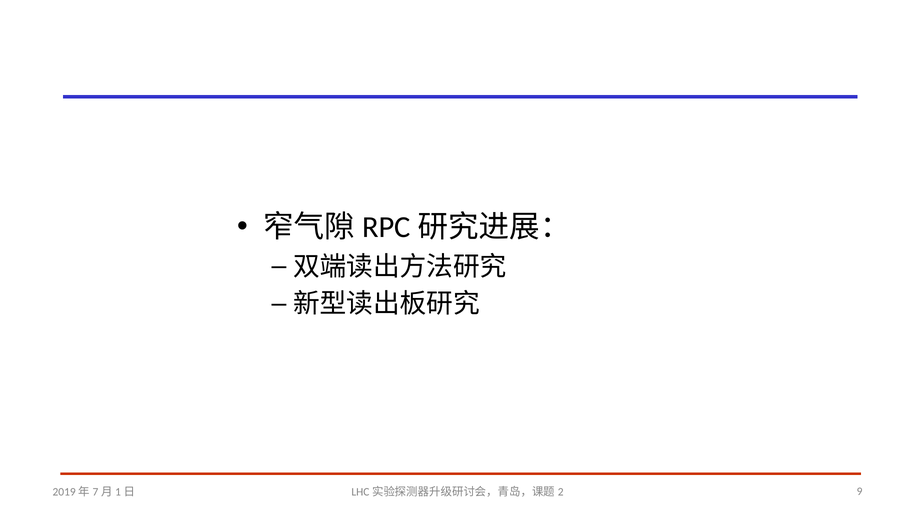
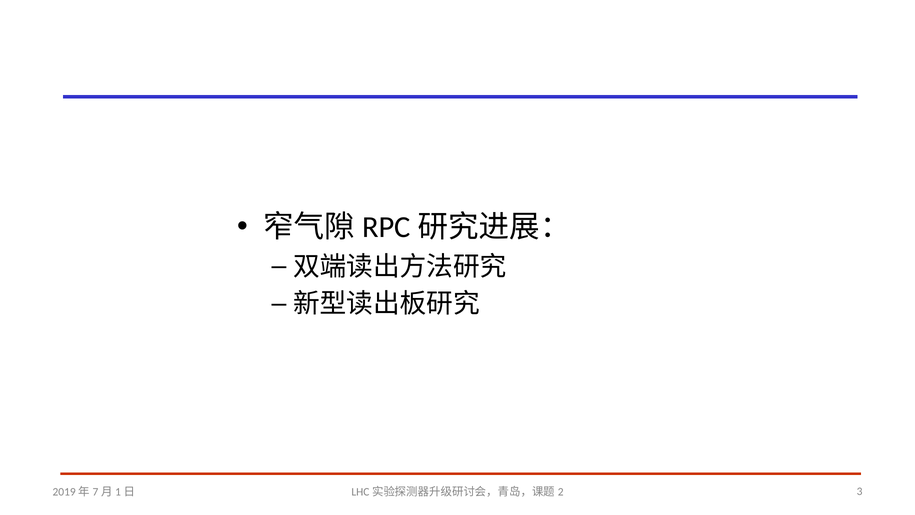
9: 9 -> 3 (860, 491)
